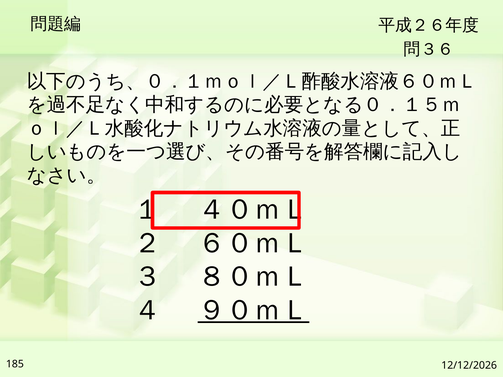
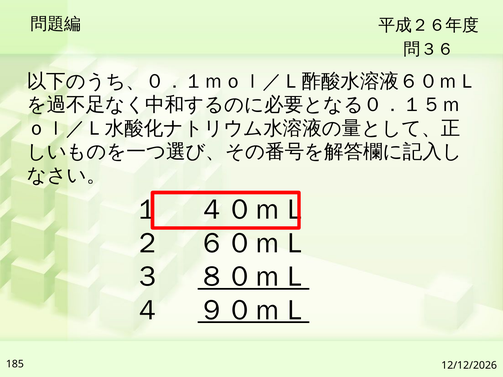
８０ｍＬ underline: none -> present (254, 277)
